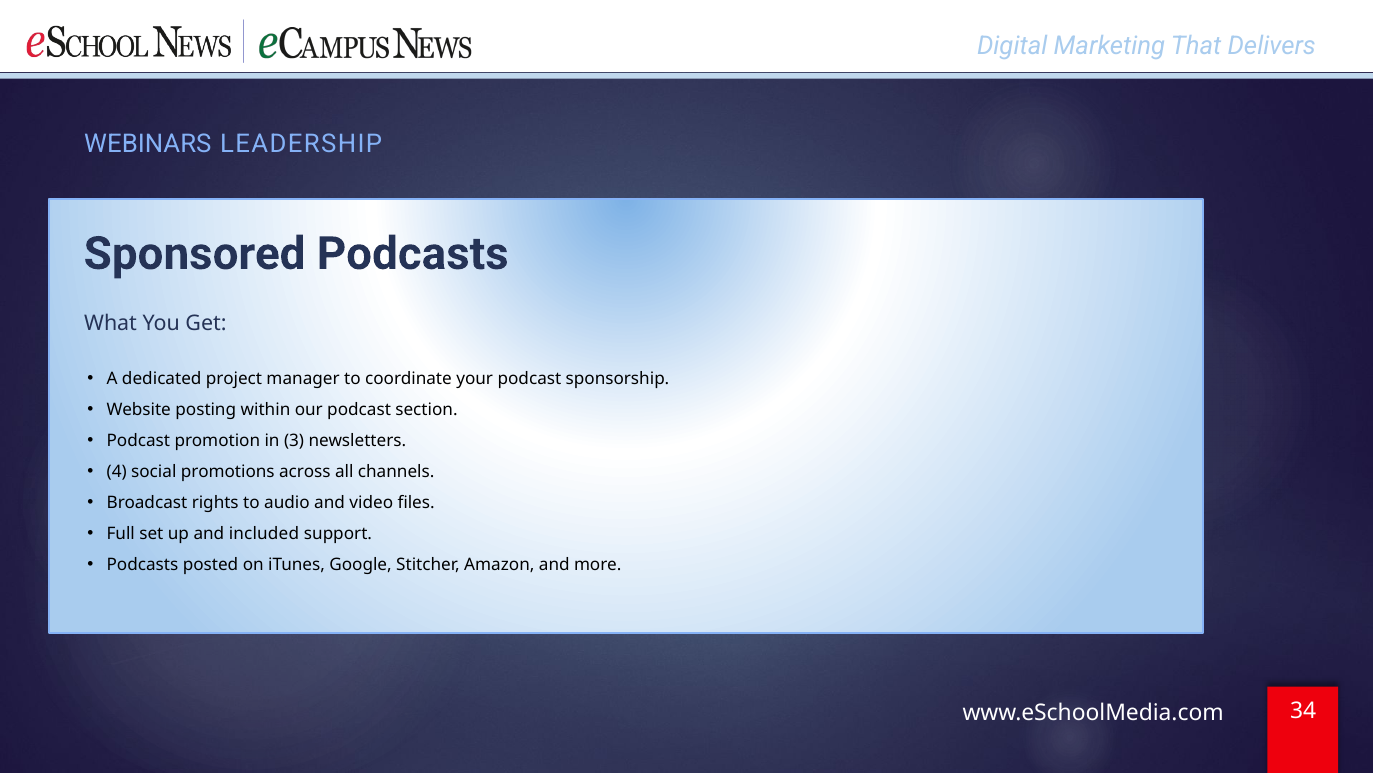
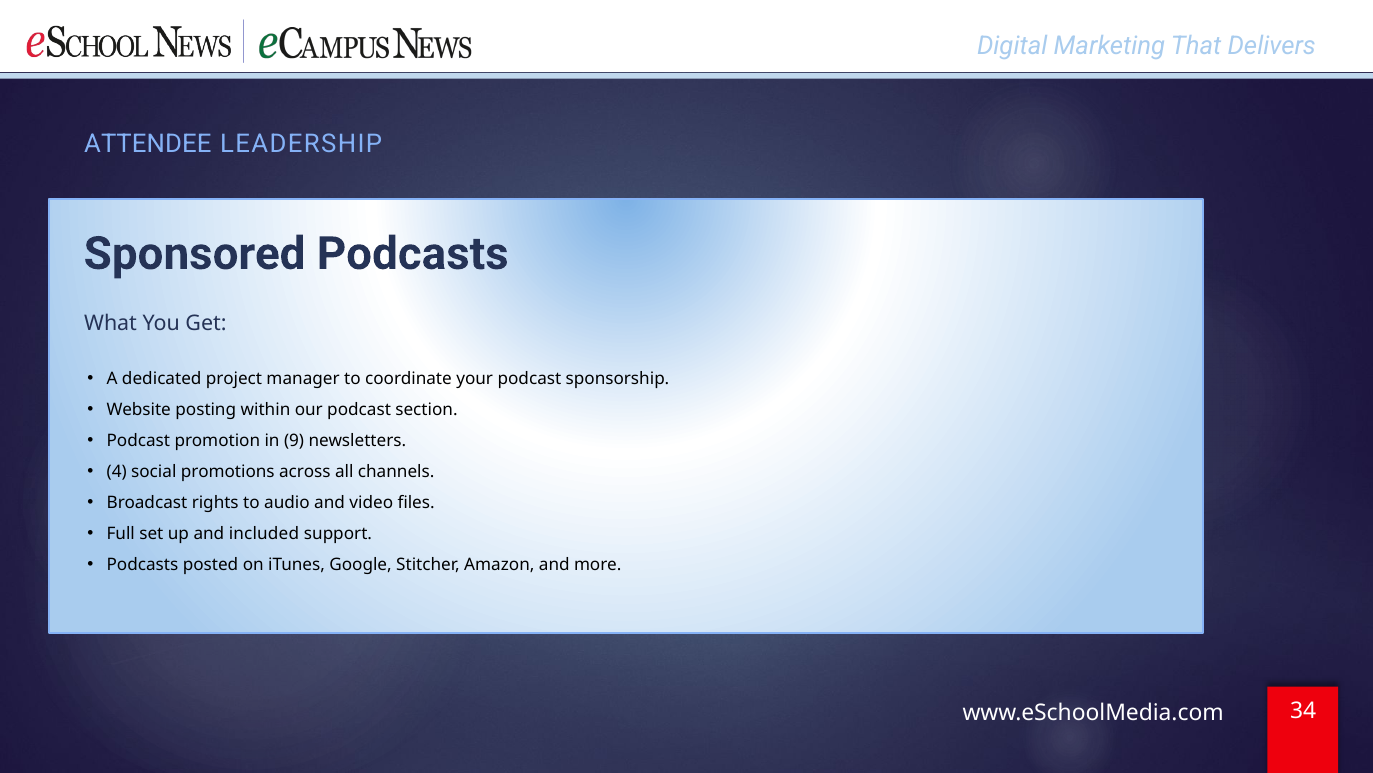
WEBINARS: WEBINARS -> ATTENDEE (148, 144)
3: 3 -> 9 (294, 441)
